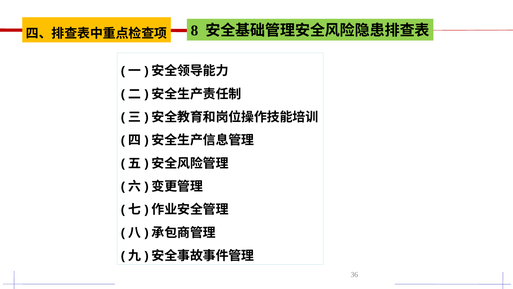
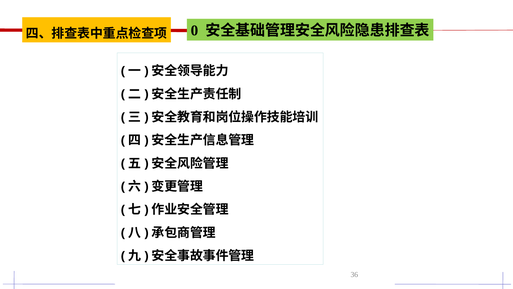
8: 8 -> 0 (194, 31)
